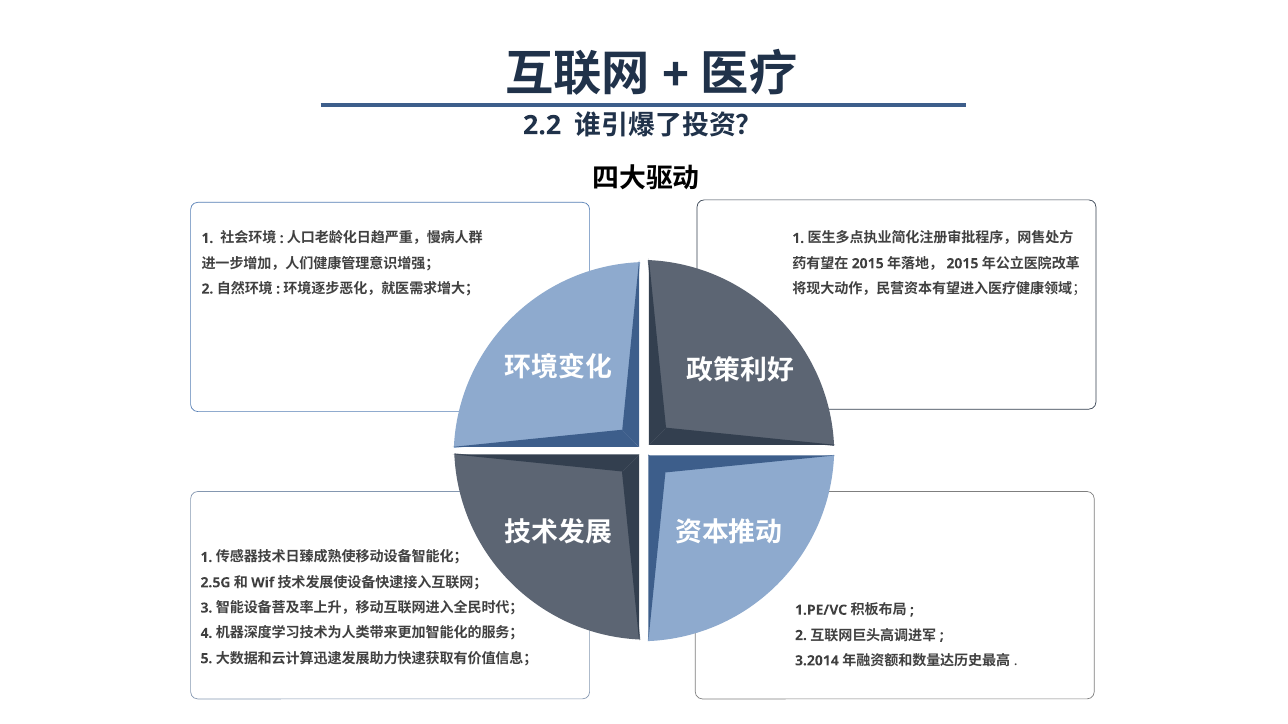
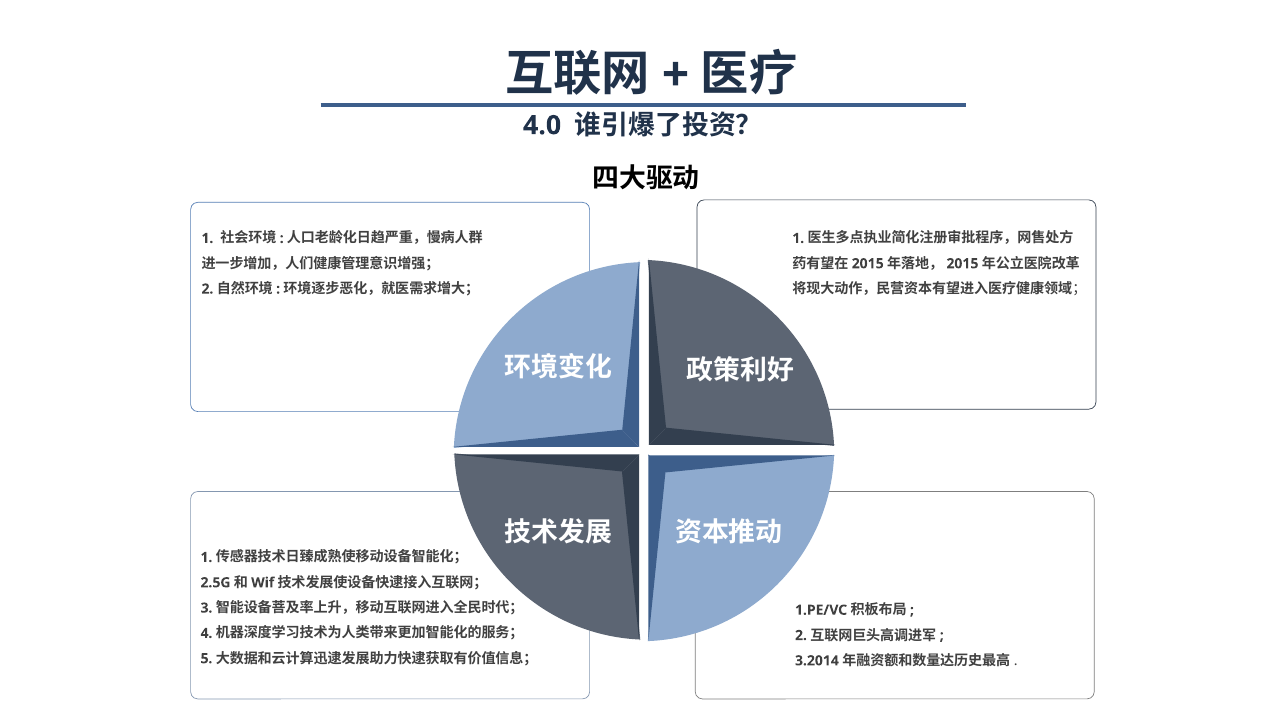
2.2: 2.2 -> 4.0 (542, 125)
